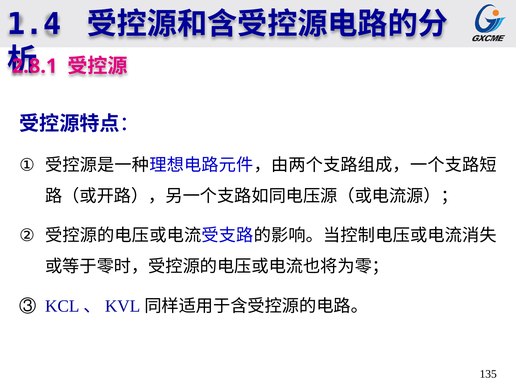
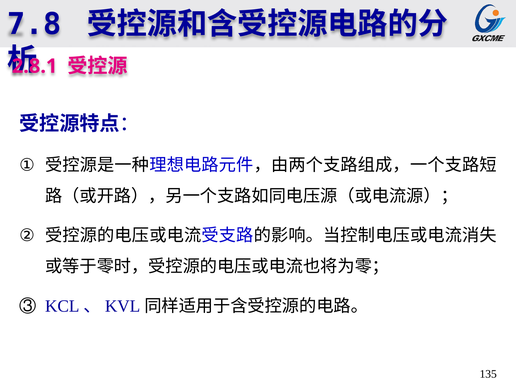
1.4: 1.4 -> 7.8 (34, 24)
